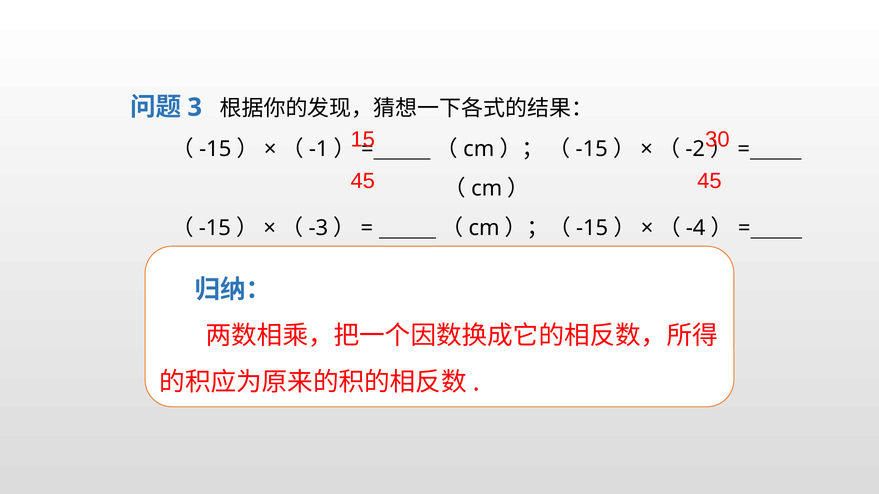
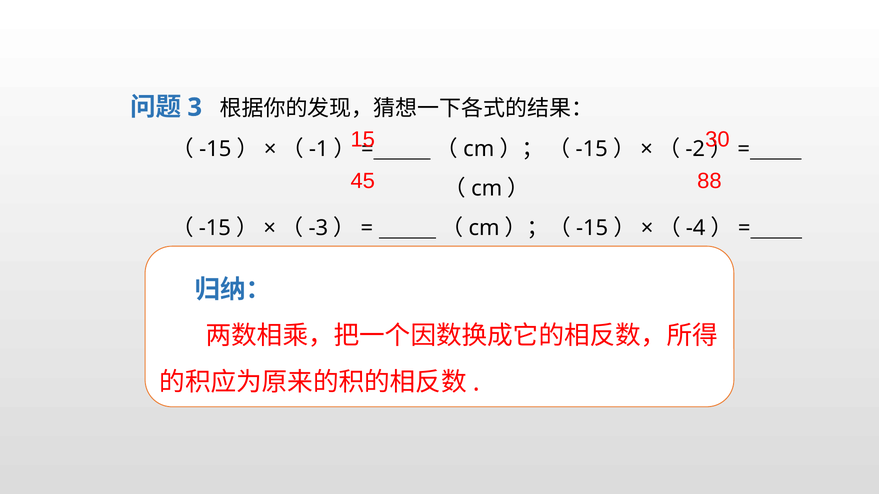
45 45: 45 -> 88 (709, 181)
